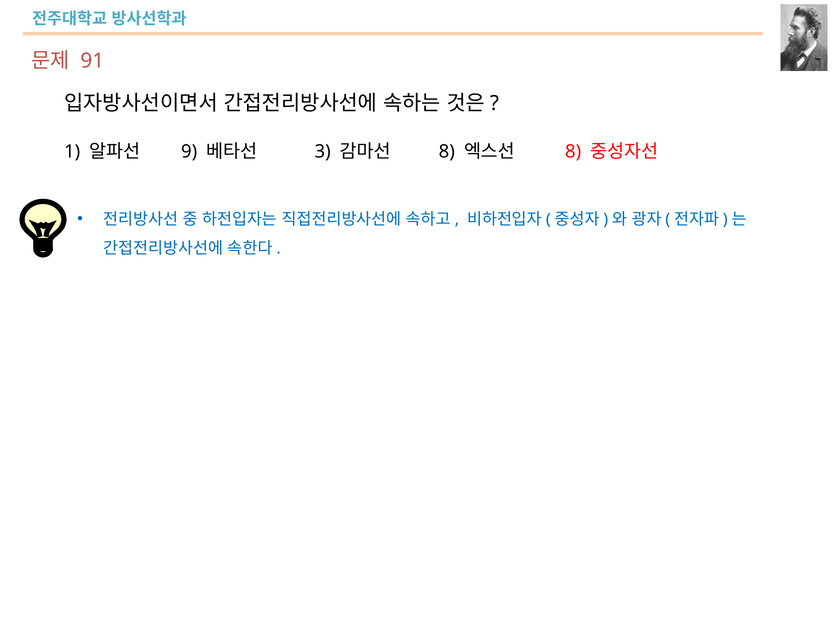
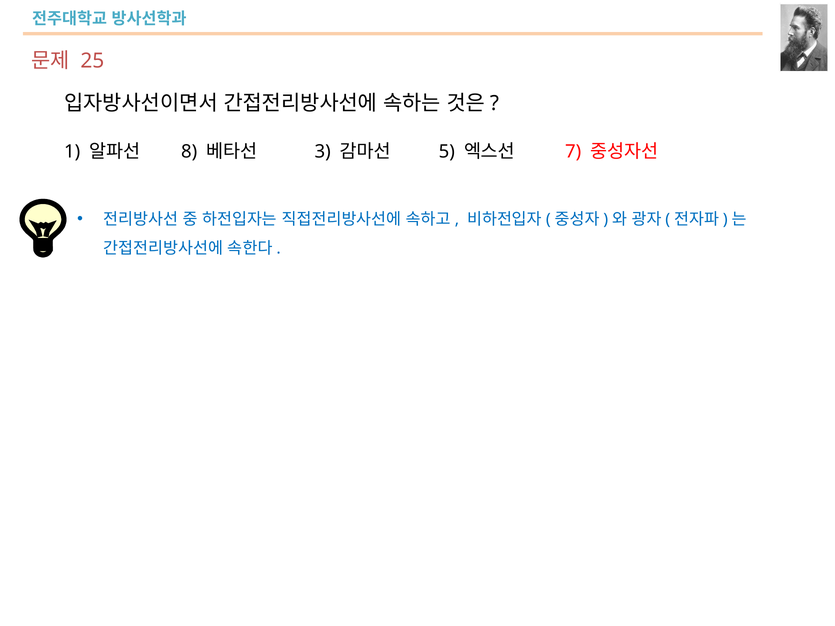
91: 91 -> 25 (92, 61)
9: 9 -> 8 (189, 152)
8: 8 -> 5 (447, 152)
8: 8 -> 7 (573, 152)
